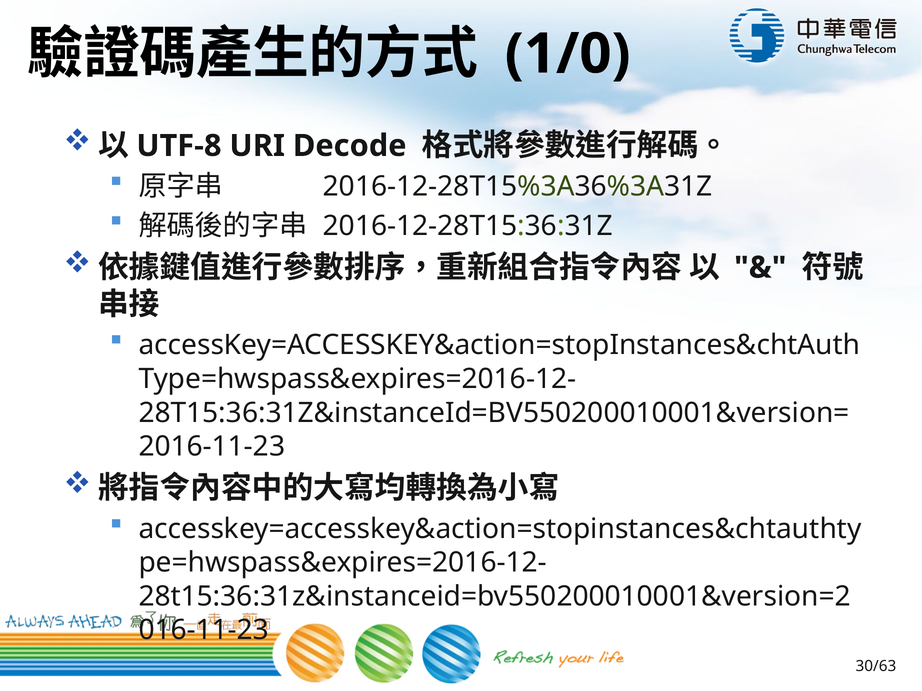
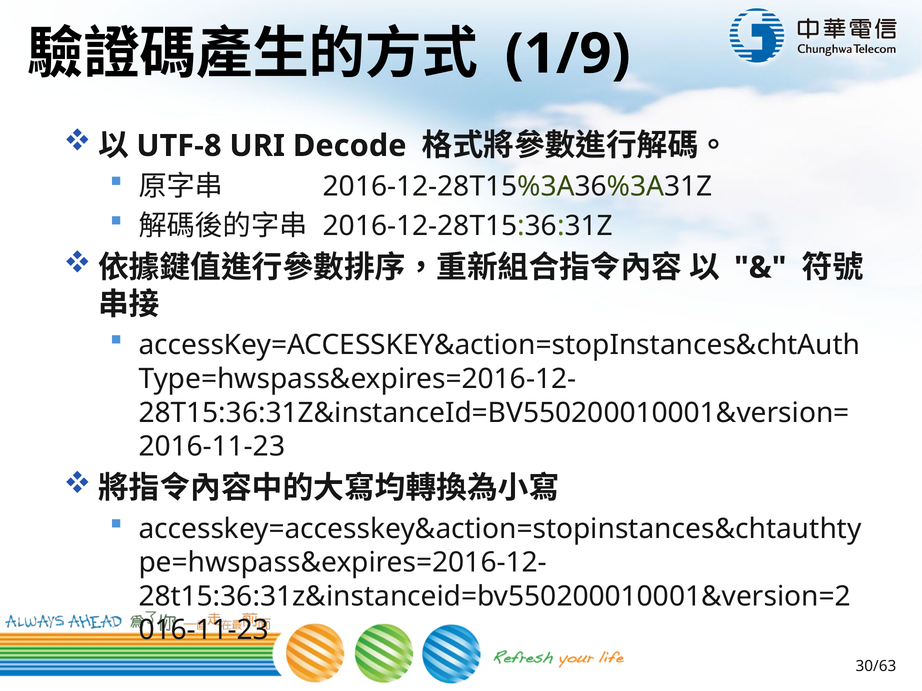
1/0: 1/0 -> 1/9 (568, 54)
